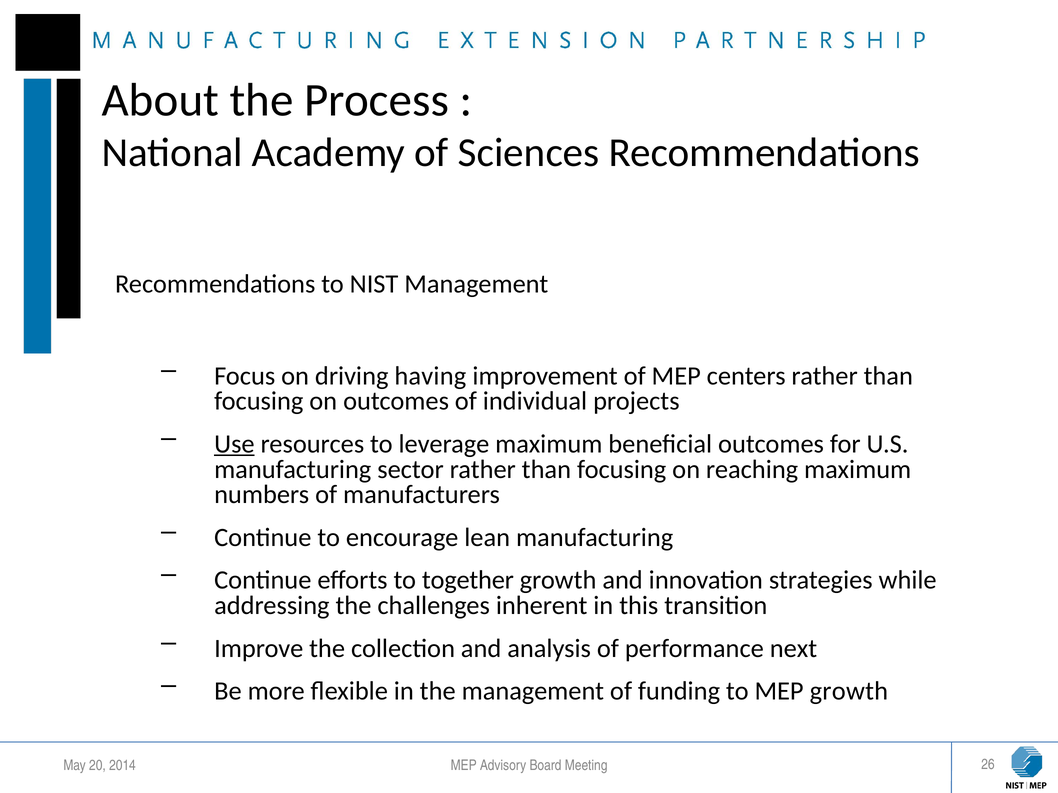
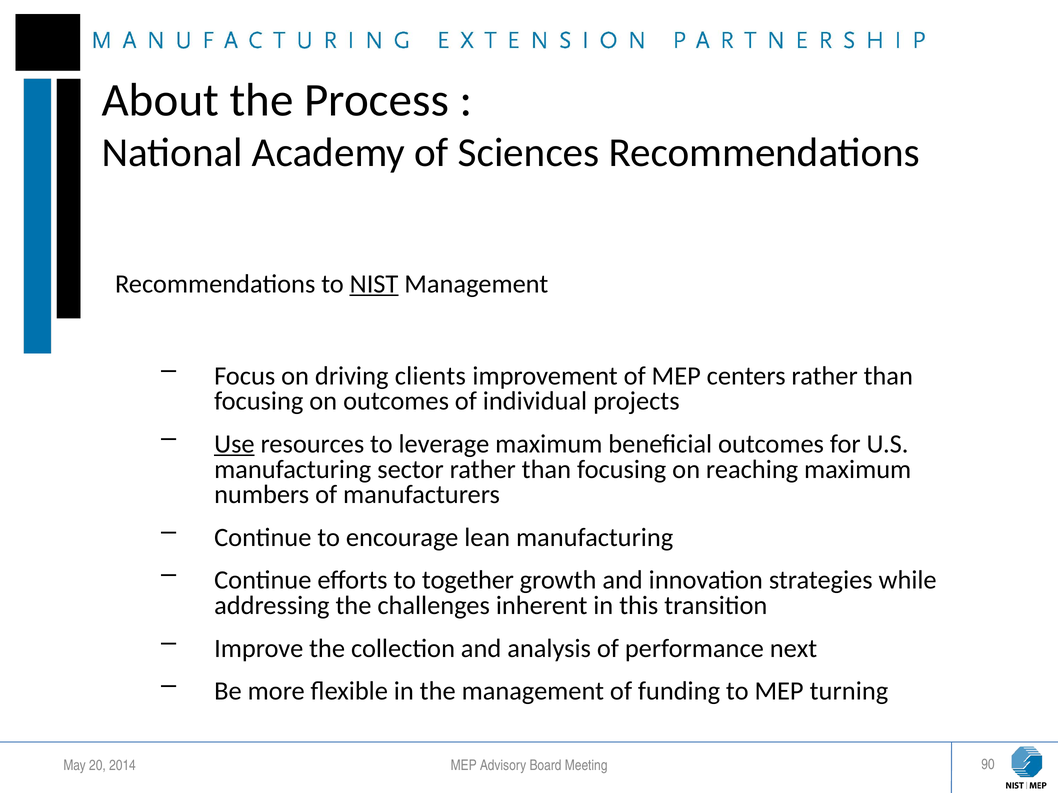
NIST underline: none -> present (374, 284)
having: having -> clients (430, 376)
MEP growth: growth -> turning (849, 692)
26: 26 -> 90 (988, 765)
